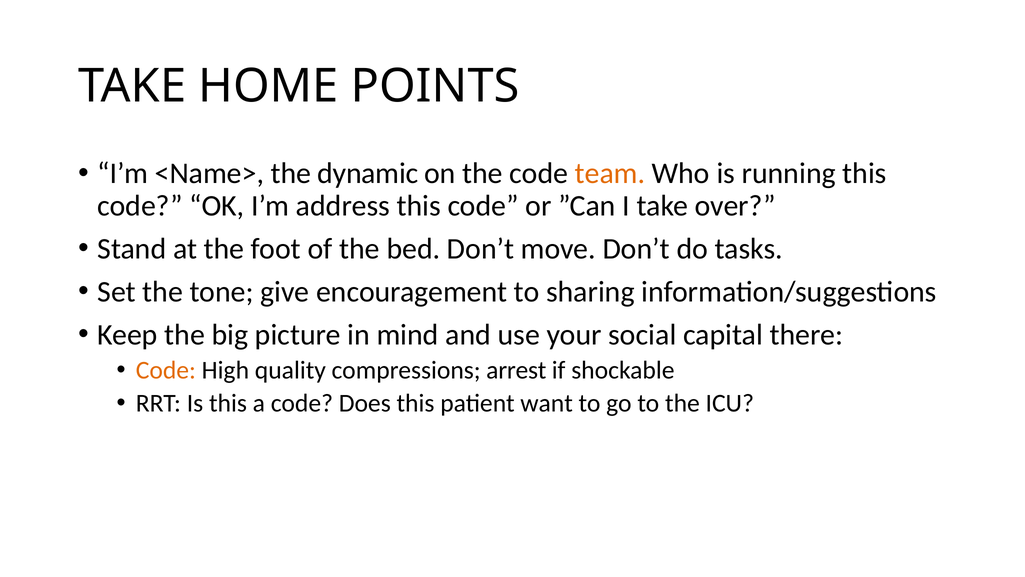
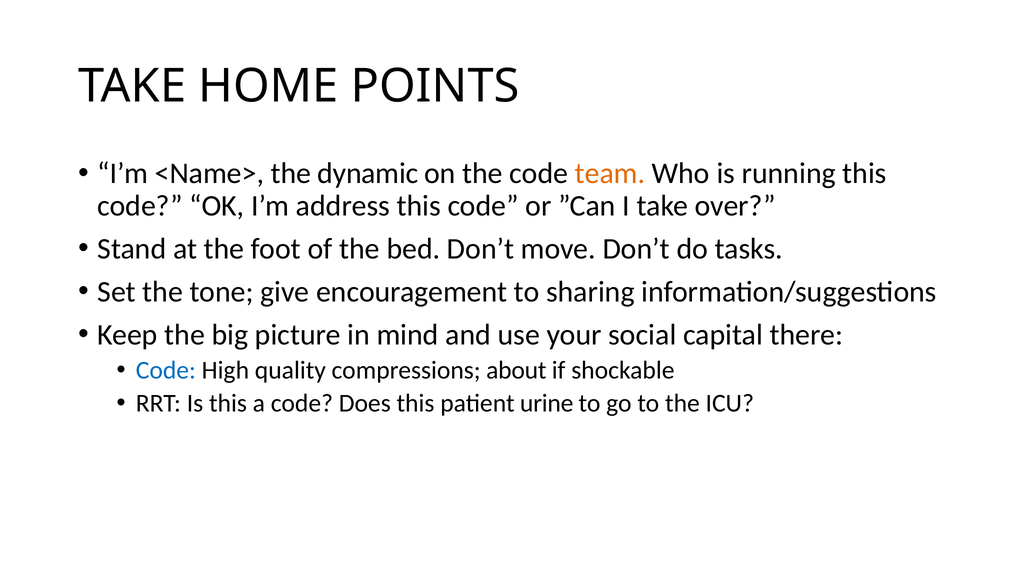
Code colour: orange -> blue (166, 370)
arrest: arrest -> about (516, 370)
want: want -> urine (547, 403)
